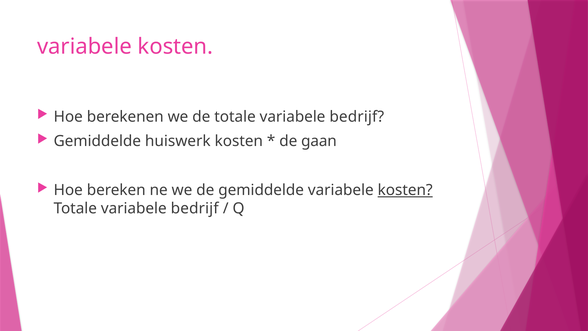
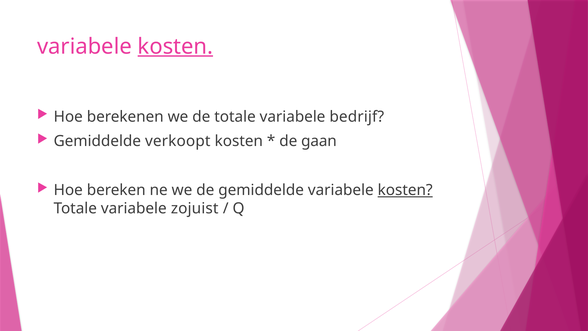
kosten underline: none -> present (175, 46)
huiswerk: huiswerk -> verkoopt (178, 141)
bedrijf: bedrijf -> zojuist (195, 208)
